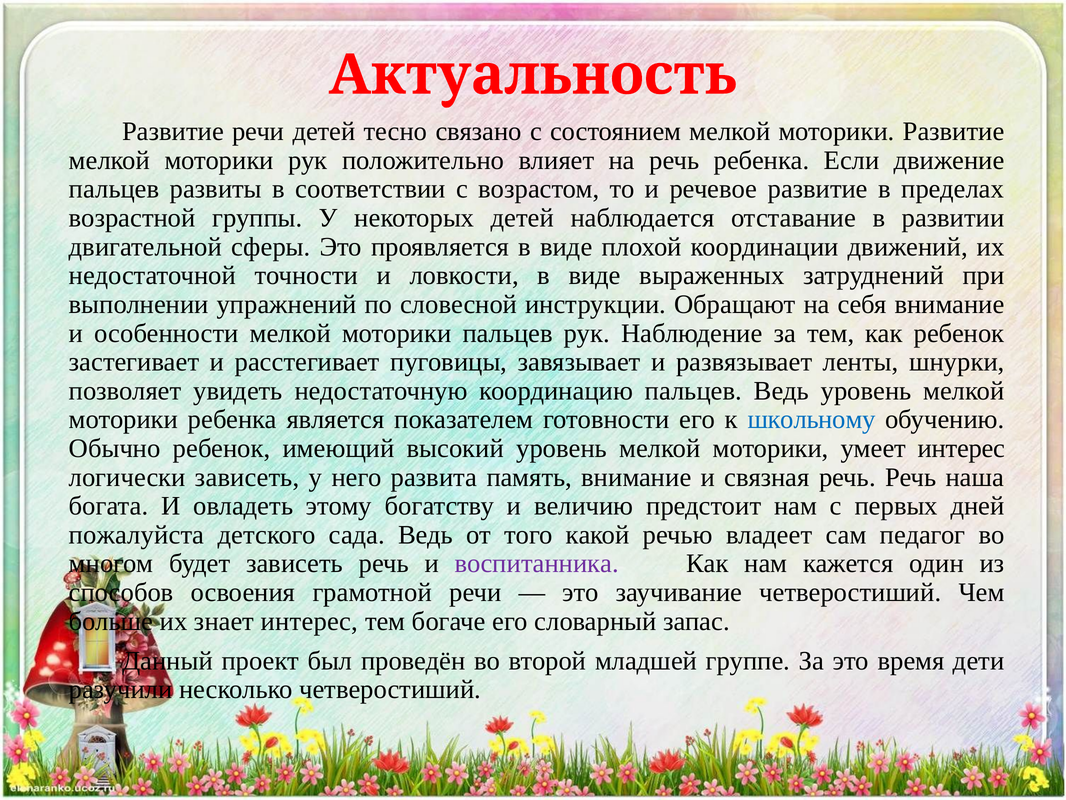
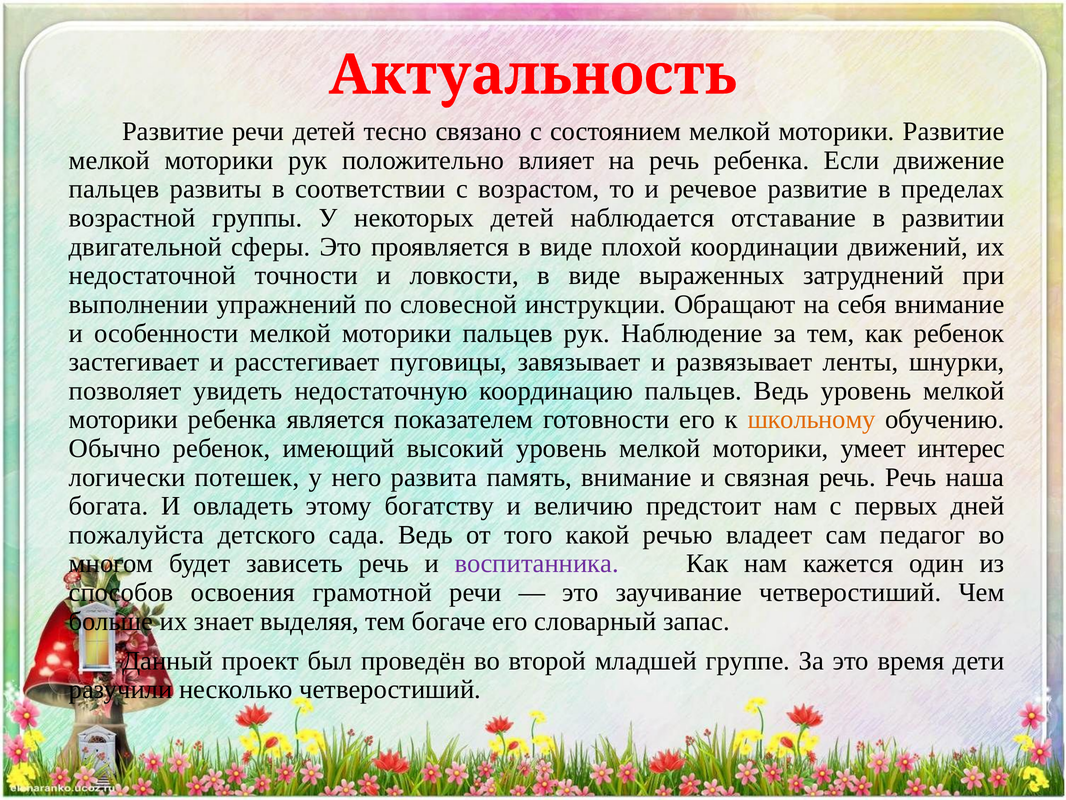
школьному colour: blue -> orange (811, 419)
логически зависеть: зависеть -> потешек (247, 477)
знает интерес: интерес -> выделяя (310, 621)
